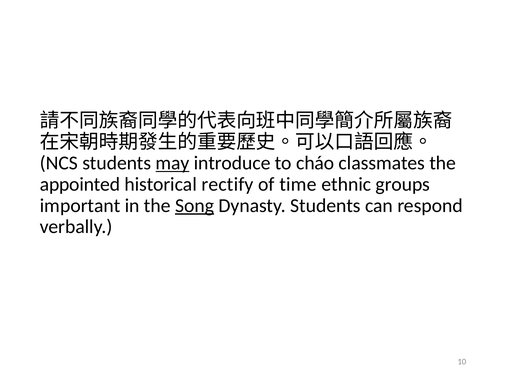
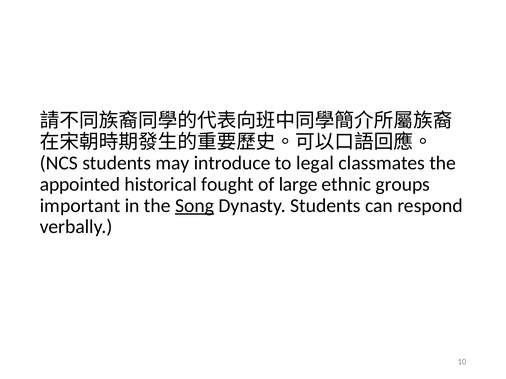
may underline: present -> none (173, 163)
cháo: cháo -> legal (315, 163)
rectify: rectify -> fought (228, 185)
time: time -> large (298, 185)
